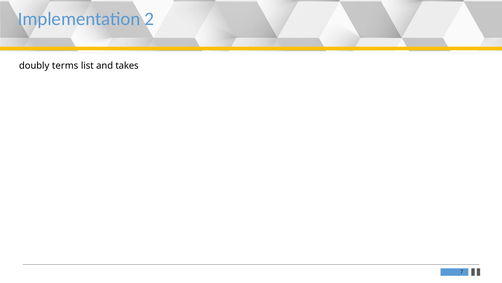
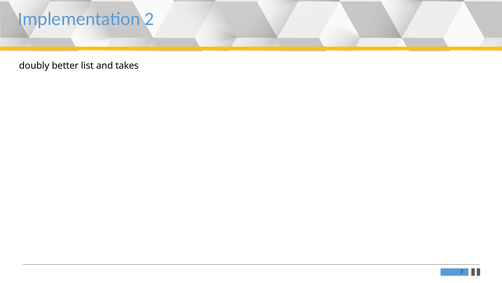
terms: terms -> better (65, 66)
